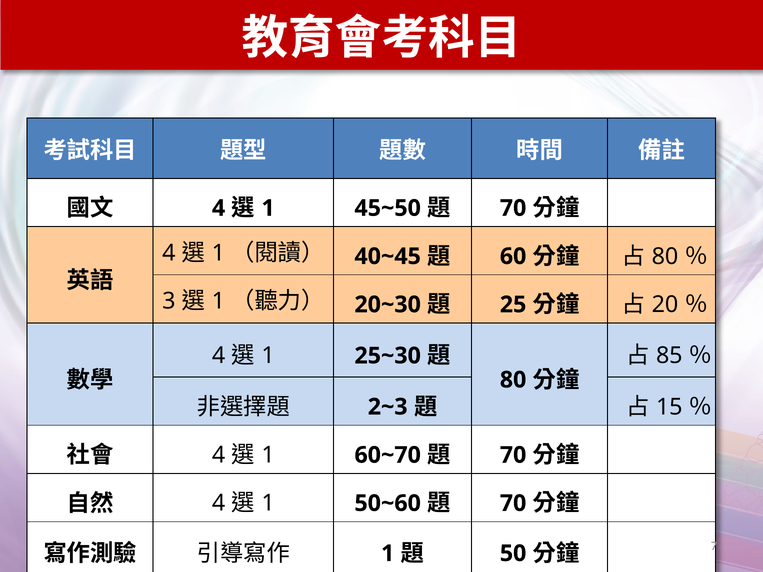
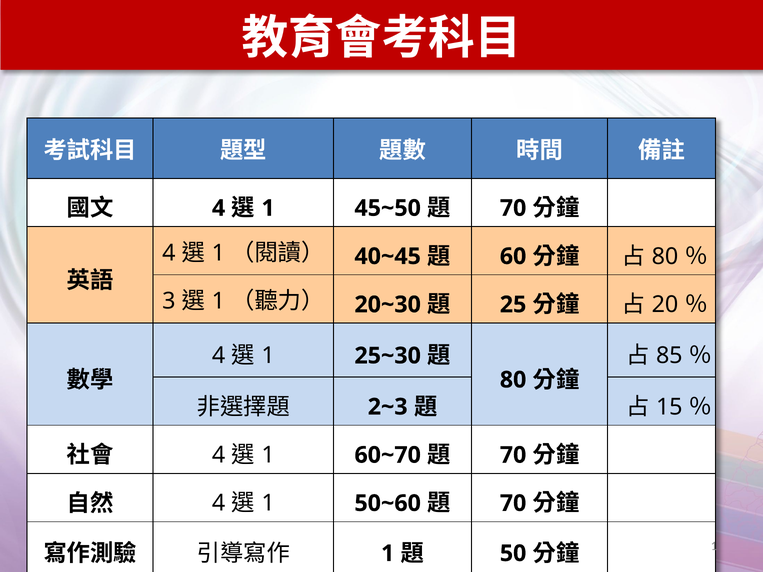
7: 7 -> 1 (714, 546)
